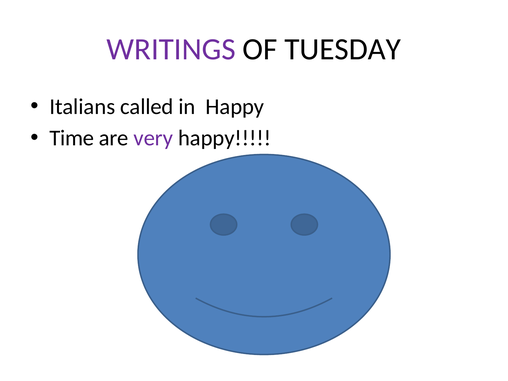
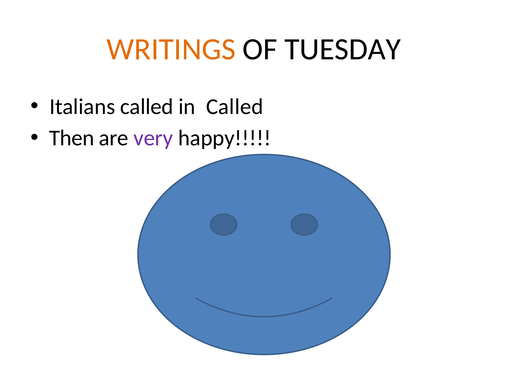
WRITINGS colour: purple -> orange (171, 49)
in Happy: Happy -> Called (235, 107)
Time: Time -> Then (72, 138)
